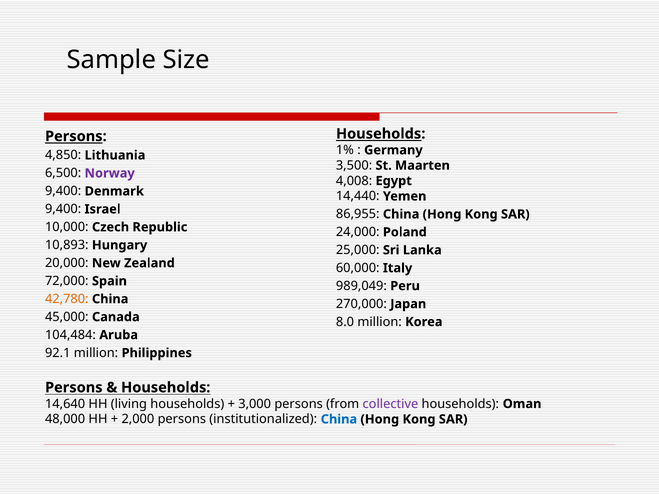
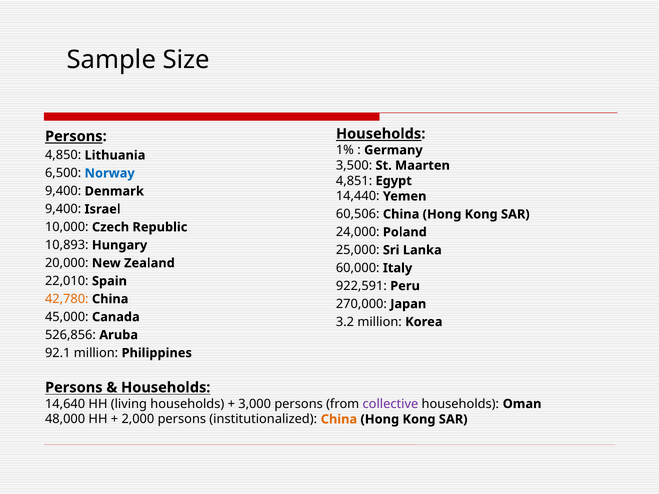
Norway colour: purple -> blue (110, 173)
4,008: 4,008 -> 4,851 (354, 181)
86,955: 86,955 -> 60,506 (358, 214)
72,000: 72,000 -> 22,010 (67, 281)
989,049: 989,049 -> 922,591 (361, 286)
8.0: 8.0 -> 3.2 (345, 322)
104,484: 104,484 -> 526,856 (70, 335)
China colour: blue -> orange (339, 419)
